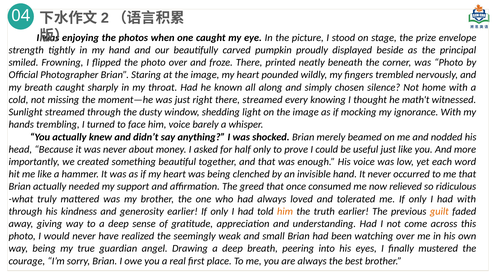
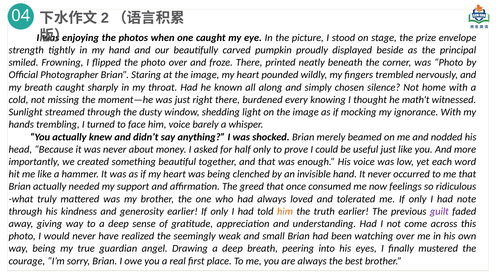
there streamed: streamed -> burdened (263, 100)
relieved: relieved -> feelings (406, 187)
had with: with -> note (467, 199)
guilt colour: orange -> purple (439, 211)
